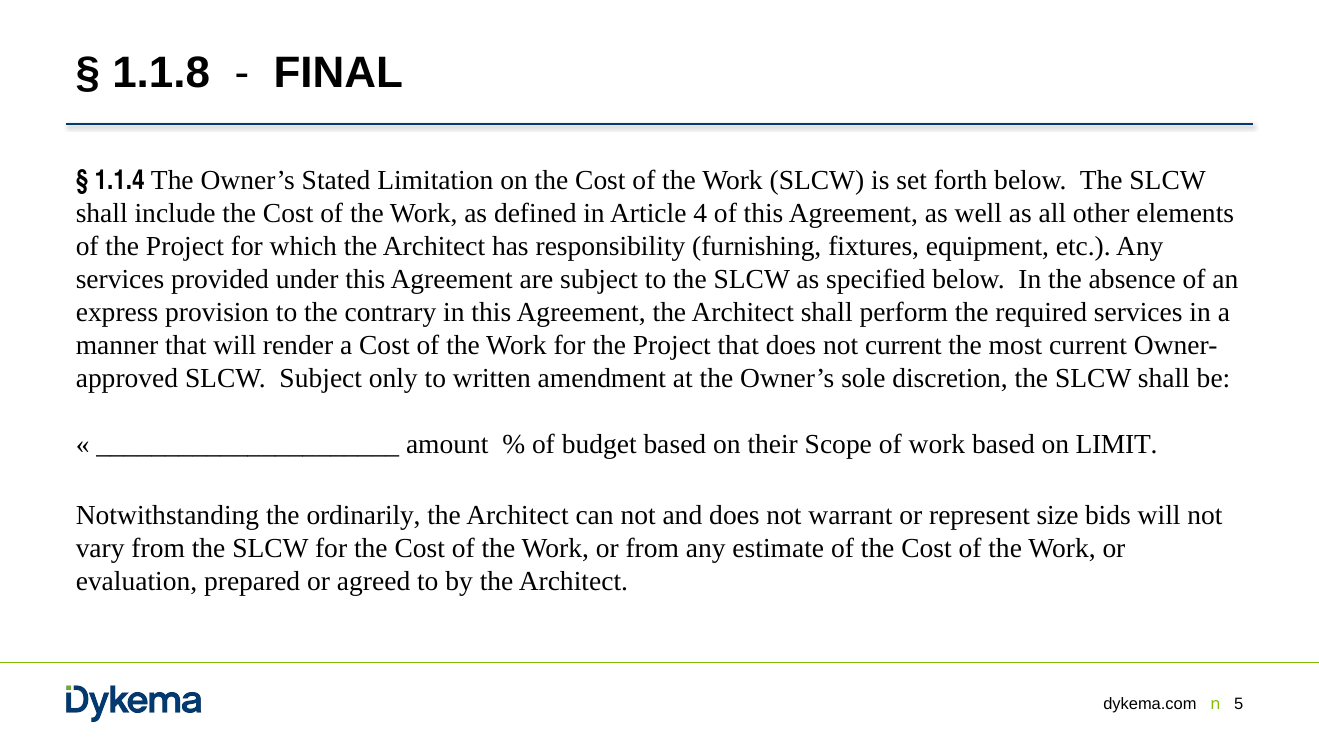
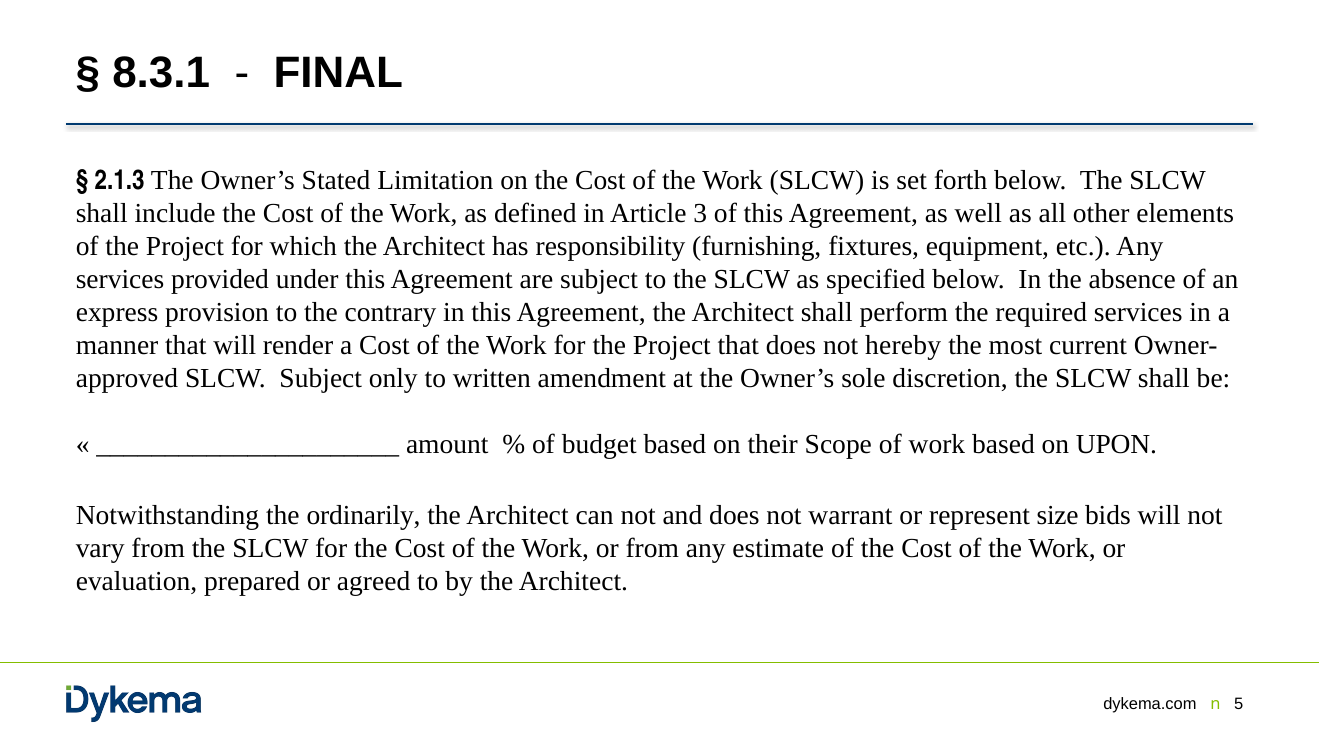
1.1.8: 1.1.8 -> 8.3.1 (161, 73)
1.1.4: 1.1.4 -> 2.1.3 (120, 180)
4: 4 -> 3 (700, 213)
not current: current -> hereby (903, 345)
LIMIT: LIMIT -> UPON (1116, 444)
